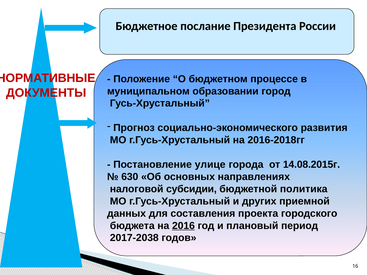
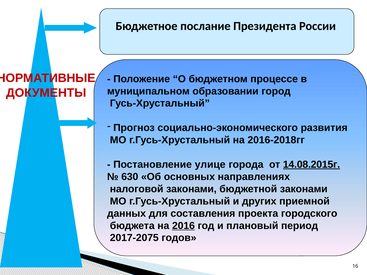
14.08.2015г underline: none -> present (312, 165)
налоговой субсидии: субсидии -> законами (191, 189)
бюджетной политика: политика -> законами (304, 189)
2017-2038: 2017-2038 -> 2017-2075 (134, 238)
